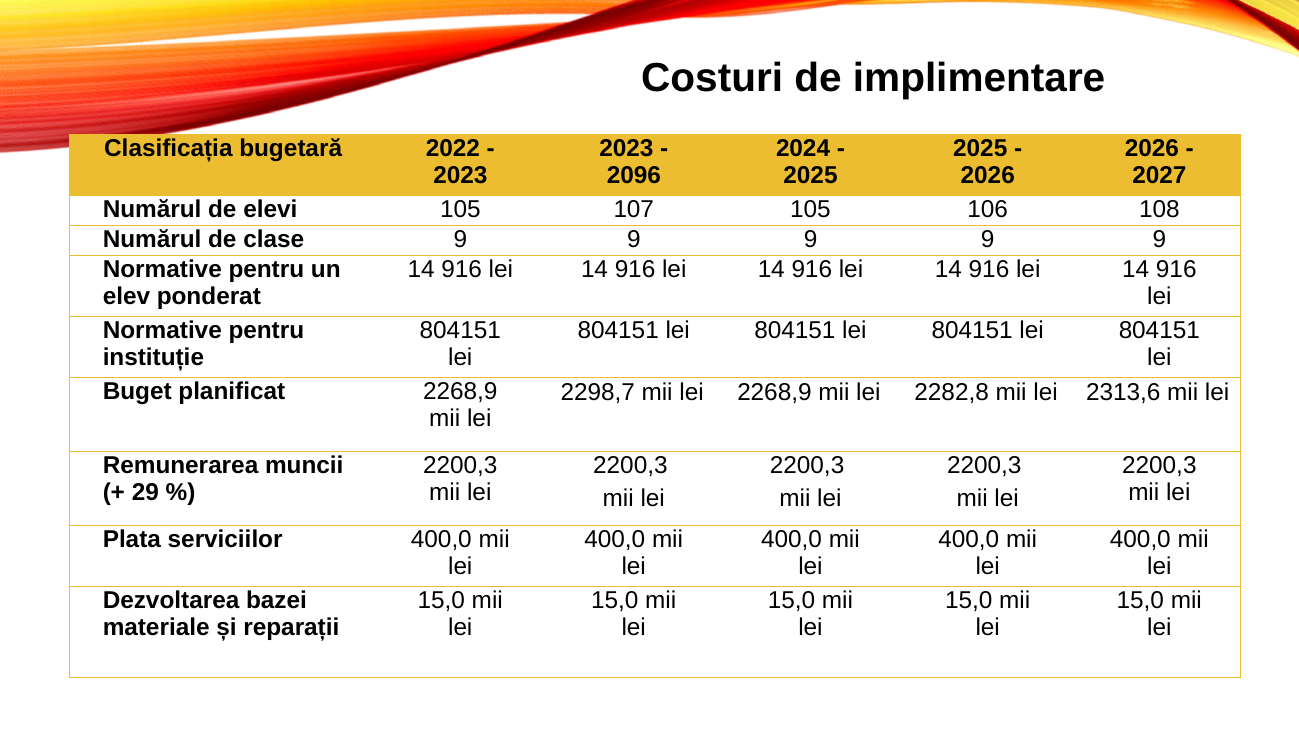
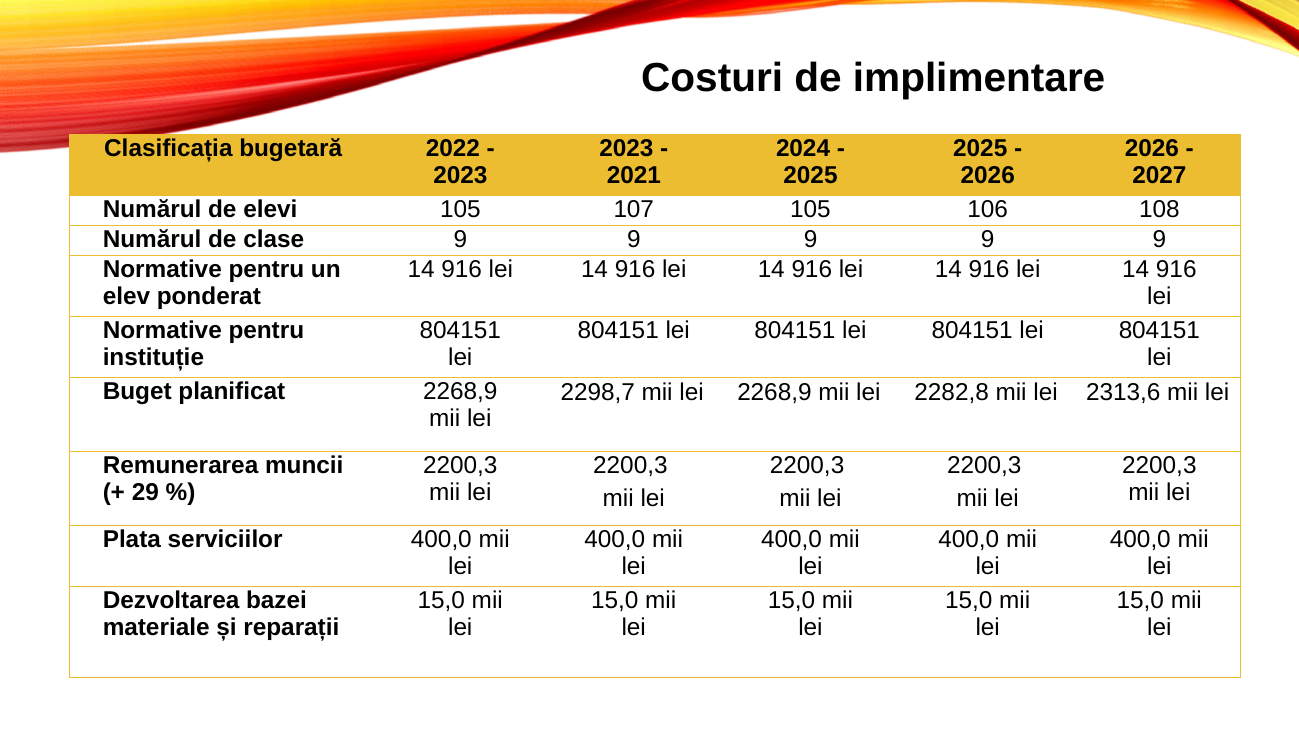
2096: 2096 -> 2021 (634, 176)
